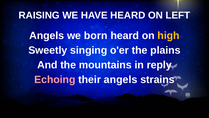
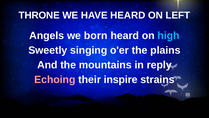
RAISING: RAISING -> THRONE (39, 15)
high colour: yellow -> light blue (169, 35)
their angels: angels -> inspire (121, 79)
